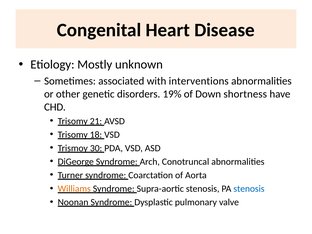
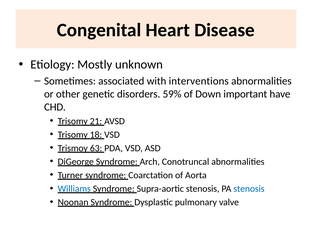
19%: 19% -> 59% (172, 94)
shortness: shortness -> important (245, 94)
30: 30 -> 63 (96, 148)
Williams colour: orange -> blue (74, 189)
